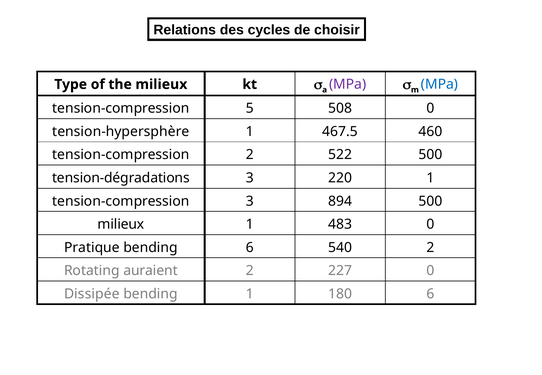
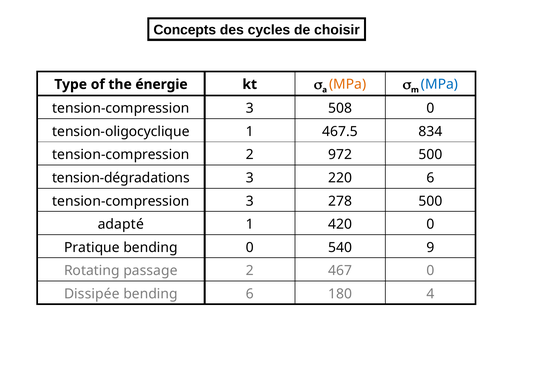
Relations: Relations -> Concepts (185, 30)
the milieux: milieux -> énergie (161, 84)
MPa colour: purple -> orange (348, 84)
5: 5 -> 3 (250, 108)
tension-hypersphère: tension-hypersphère -> tension-oligocyclique (121, 132)
460: 460 -> 834 (430, 132)
522: 522 -> 972 (340, 155)
220 1: 1 -> 6 (430, 178)
894: 894 -> 278 (340, 201)
milieux: milieux -> adapté (121, 224)
483: 483 -> 420 (340, 224)
bending 6: 6 -> 0 (250, 248)
540 2: 2 -> 9 (430, 248)
auraient: auraient -> passage (150, 271)
227: 227 -> 467 (340, 271)
bending 1: 1 -> 6 (250, 294)
180 6: 6 -> 4 (430, 294)
